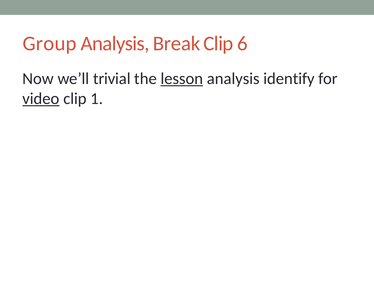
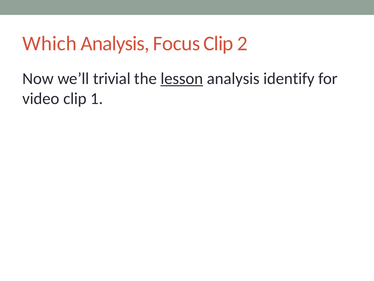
Group: Group -> Which (50, 44)
Break: Break -> Focus (177, 44)
6: 6 -> 2 (242, 44)
video underline: present -> none (41, 98)
